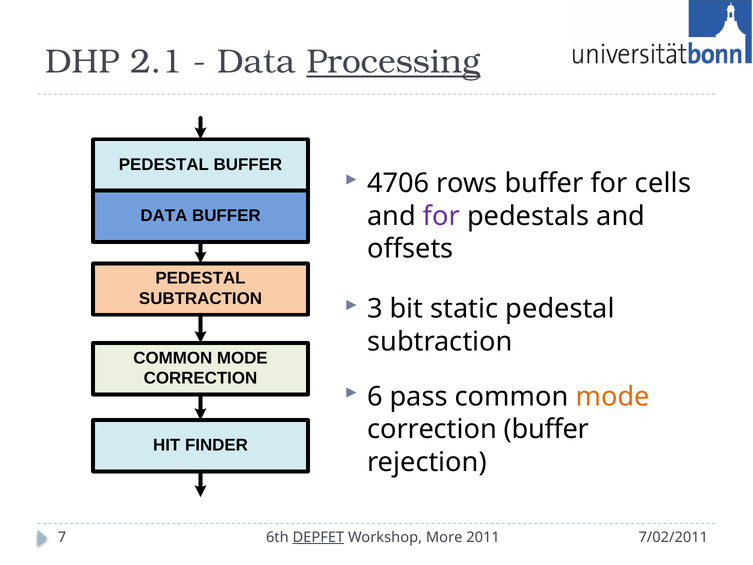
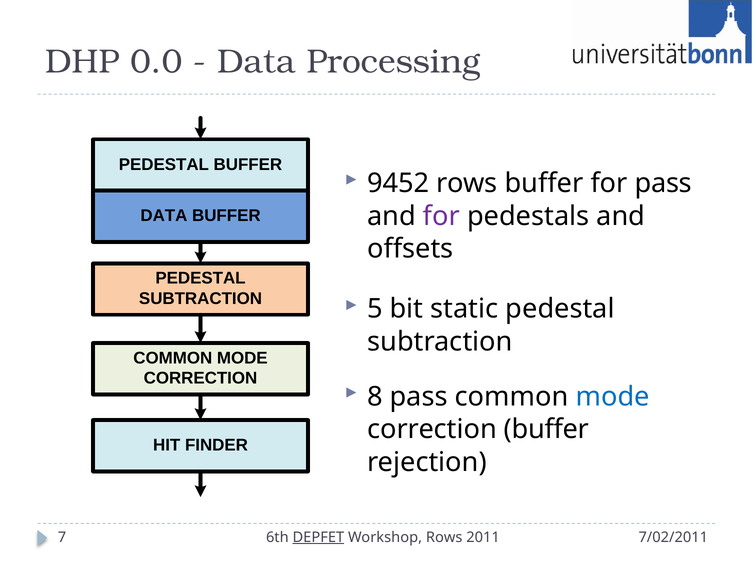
2.1: 2.1 -> 0.0 (156, 62)
Processing underline: present -> none (394, 62)
4706: 4706 -> 9452 (398, 183)
for cells: cells -> pass (663, 183)
3: 3 -> 5 (375, 309)
6: 6 -> 8 (375, 397)
mode colour: orange -> blue (613, 397)
Workshop More: More -> Rows (444, 537)
